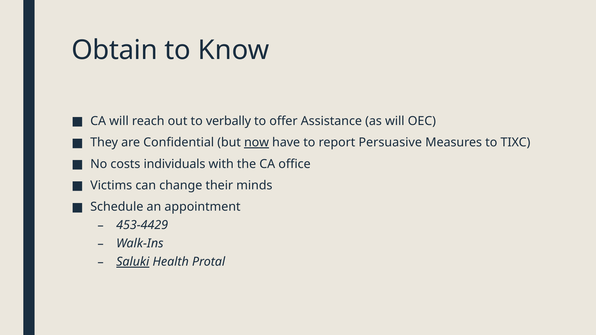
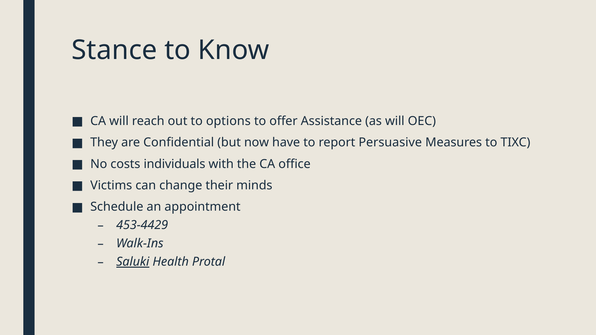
Obtain: Obtain -> Stance (114, 50)
verbally: verbally -> options (228, 121)
now underline: present -> none (257, 143)
